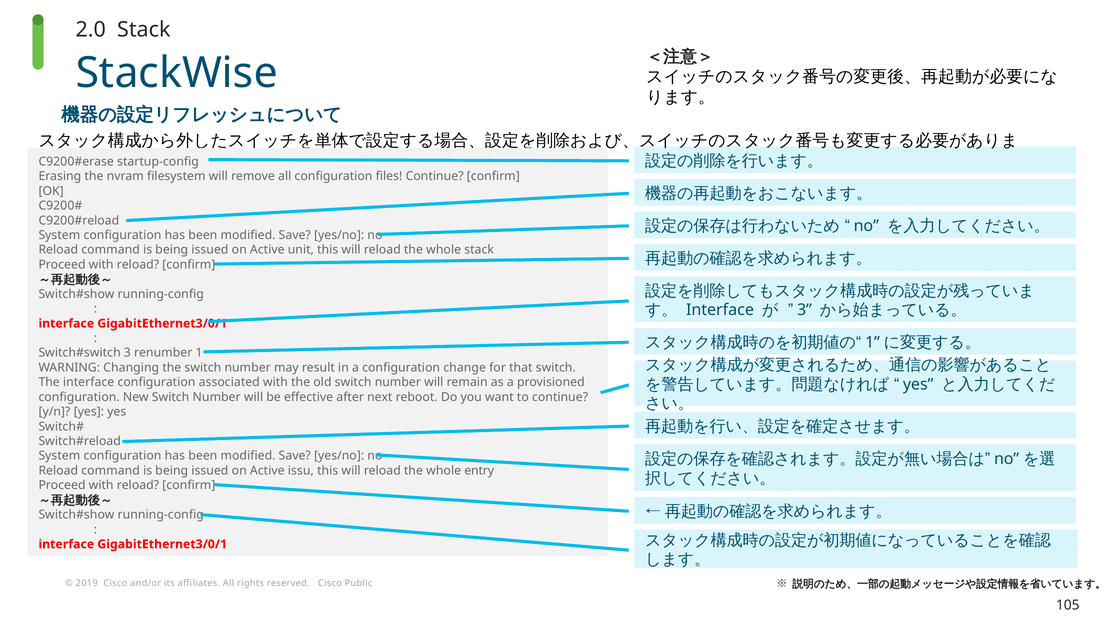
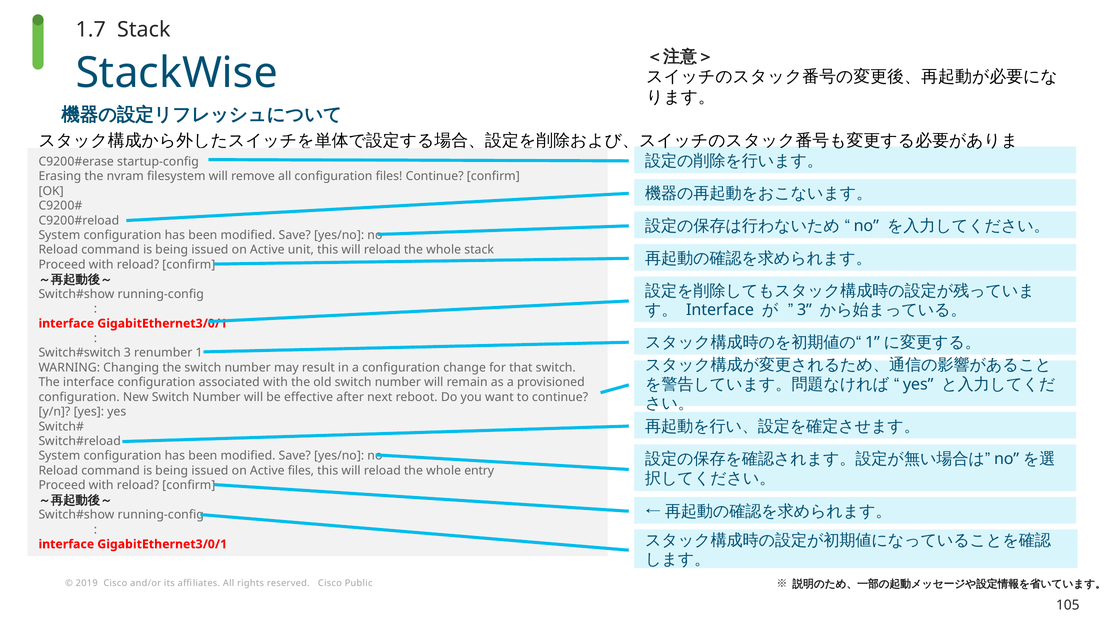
2.0: 2.0 -> 1.7 (91, 30)
Active issu: issu -> files (301, 470)
